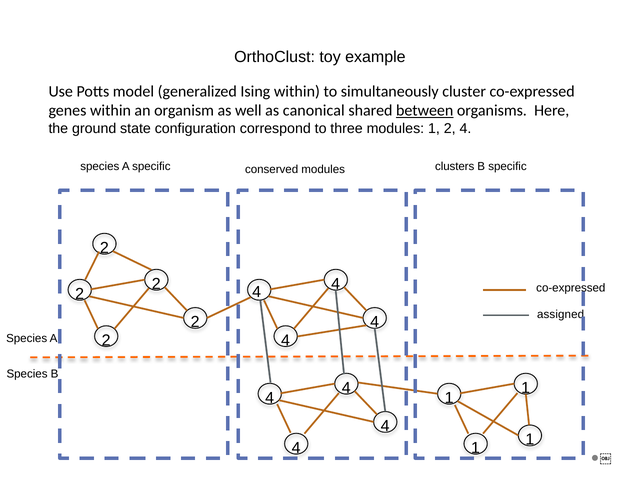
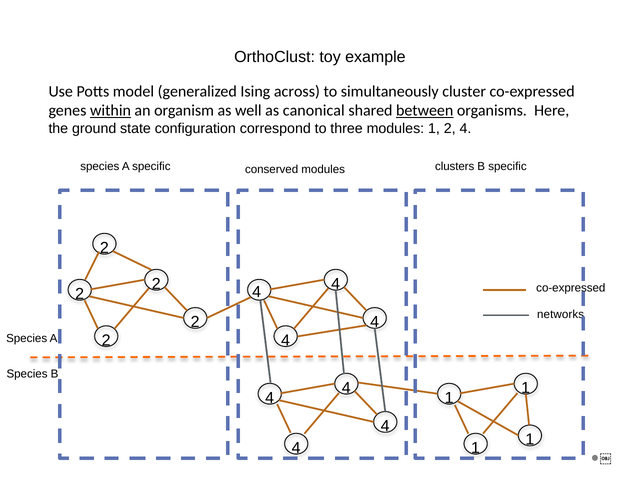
Ising within: within -> across (297, 91)
within underline: none -> present (111, 110)
assigned: assigned -> networks (561, 314)
